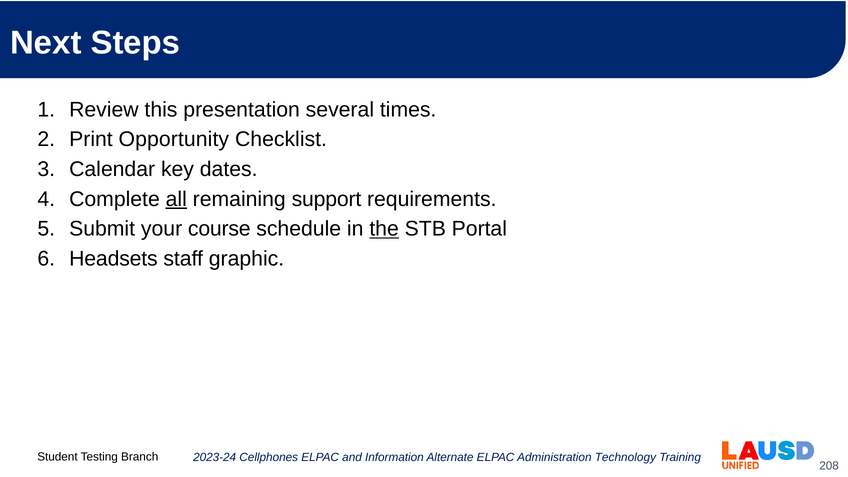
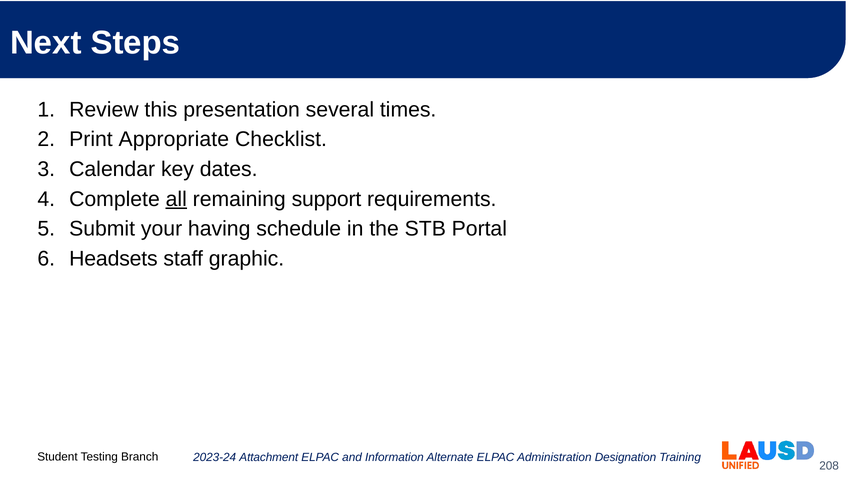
Opportunity: Opportunity -> Appropriate (174, 139)
course: course -> having (219, 229)
the underline: present -> none (384, 229)
Cellphones: Cellphones -> Attachment (269, 457)
Technology: Technology -> Designation (625, 457)
